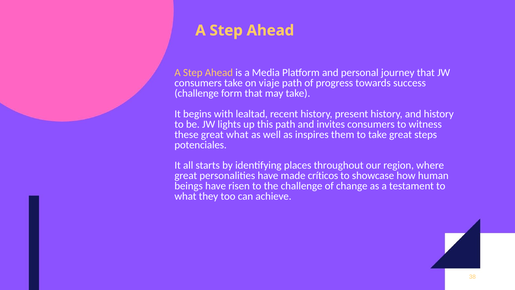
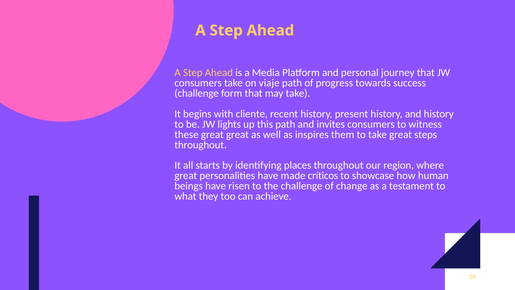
lealtad: lealtad -> cliente (252, 114)
great what: what -> great (237, 134)
potenciales: potenciales -> throughout (201, 145)
